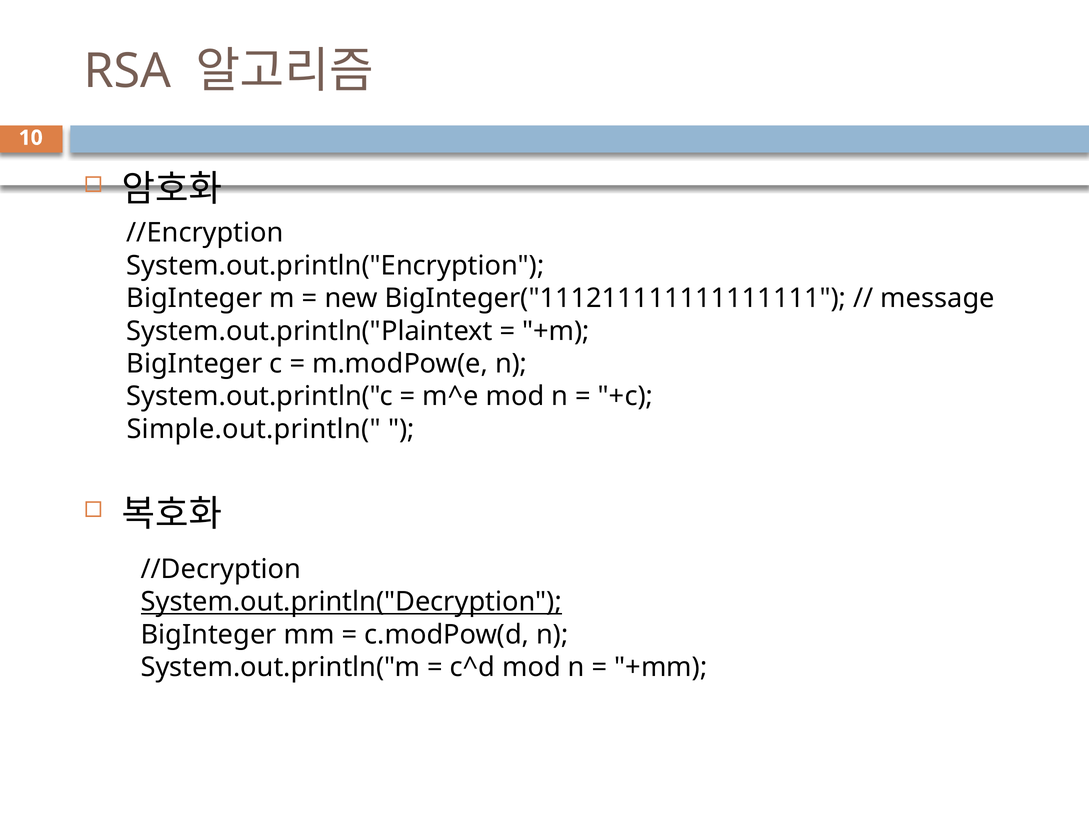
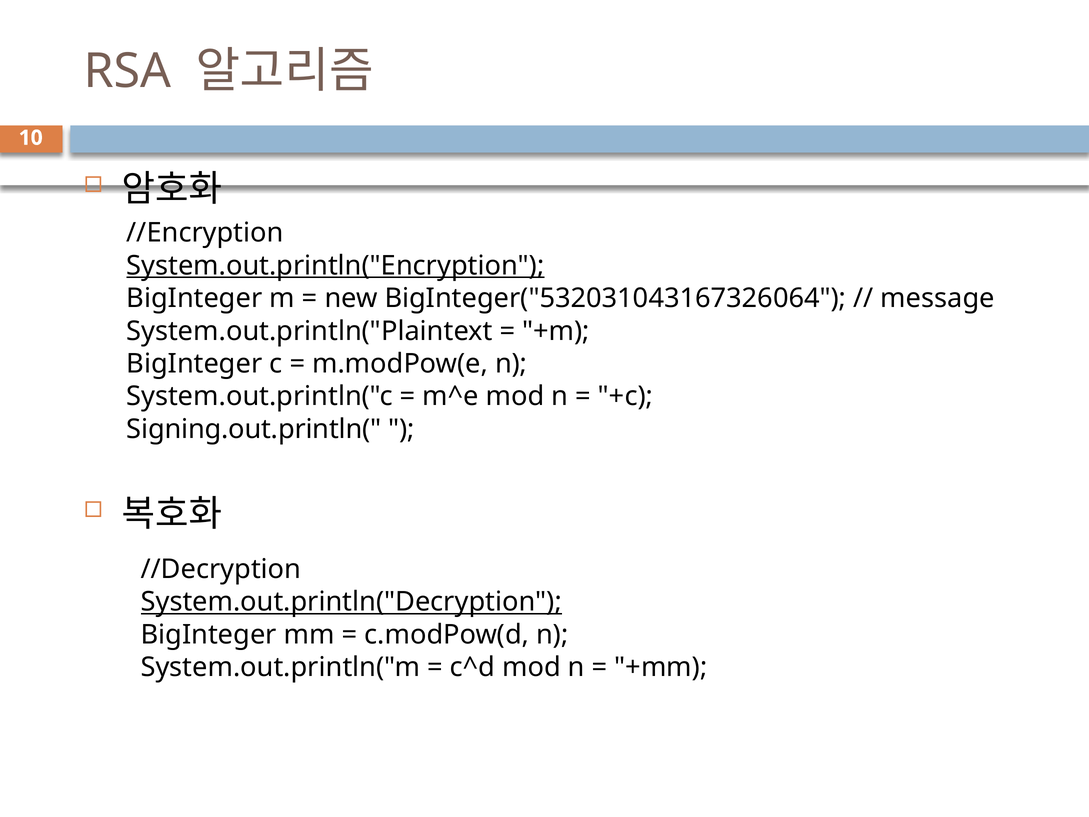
System.out.println("Encryption underline: none -> present (335, 266)
BigInteger("111211111111111111: BigInteger("111211111111111111 -> BigInteger("532031043167326064 (615, 298)
Simple.out.println(: Simple.out.println( -> Signing.out.println( (254, 429)
